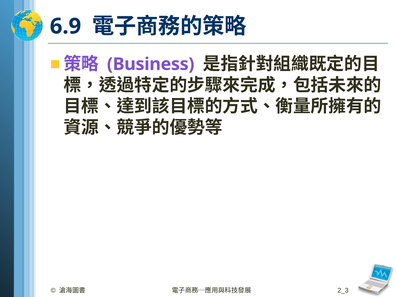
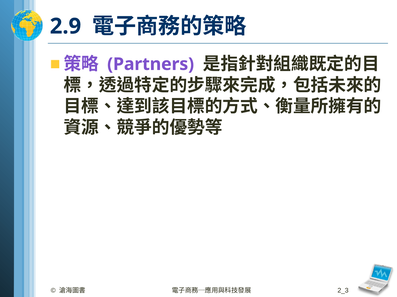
6.9: 6.9 -> 2.9 (65, 26)
Business: Business -> Partners (151, 64)
